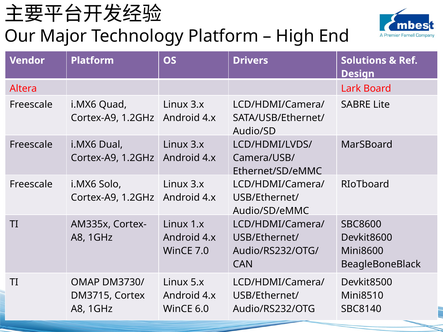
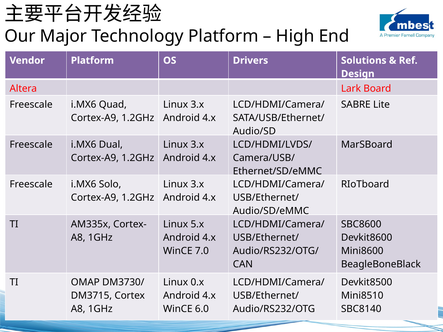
1.x: 1.x -> 5.x (197, 224)
5.x: 5.x -> 0.x (197, 283)
